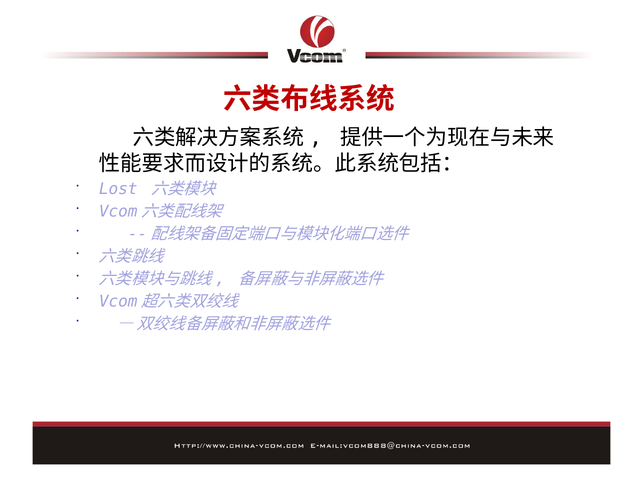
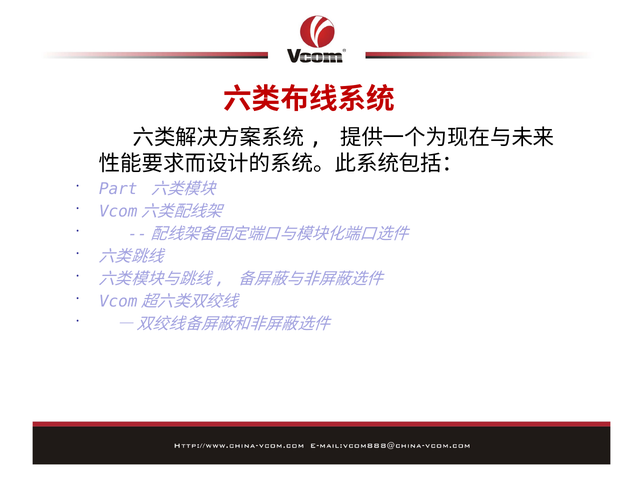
Lost: Lost -> Part (118, 189)
